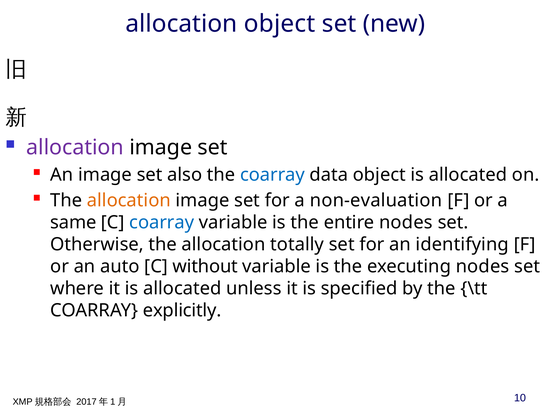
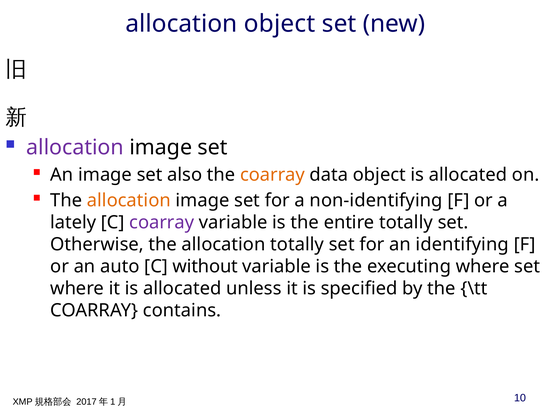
coarray colour: blue -> orange (272, 175)
non-evaluation: non-evaluation -> non-identifying (376, 200)
same: same -> lately (73, 222)
coarray colour: blue -> purple (162, 222)
entire nodes: nodes -> totally (406, 222)
executing nodes: nodes -> where (483, 267)
explicitly: explicitly -> contains (182, 311)
